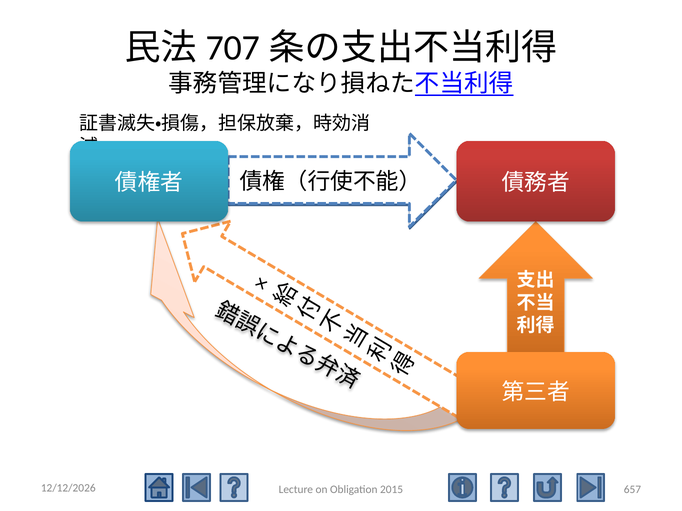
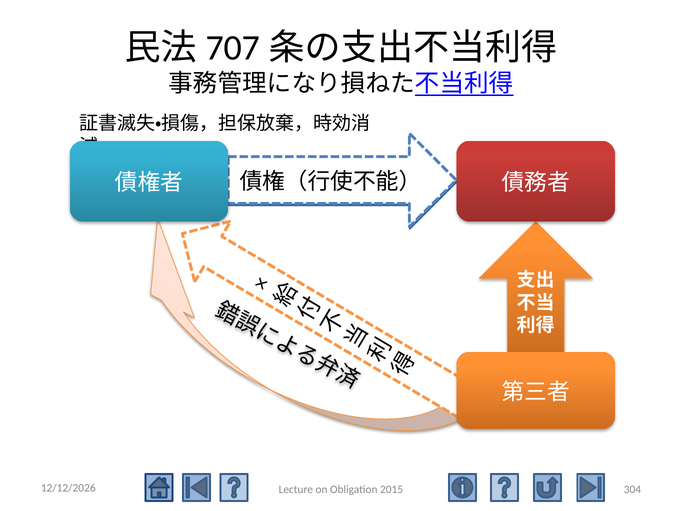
657: 657 -> 304 (632, 490)
